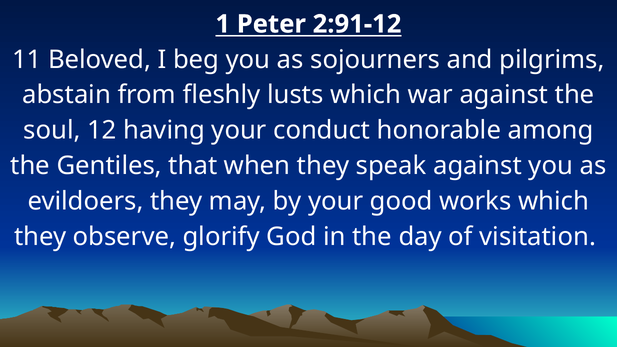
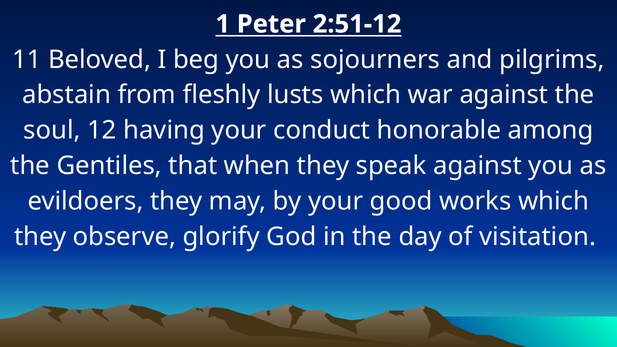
2:91-12: 2:91-12 -> 2:51-12 (357, 24)
